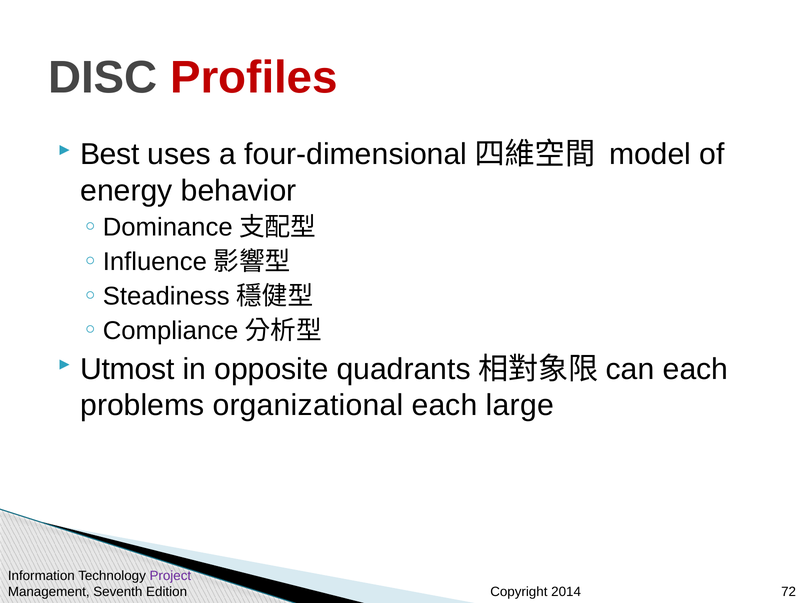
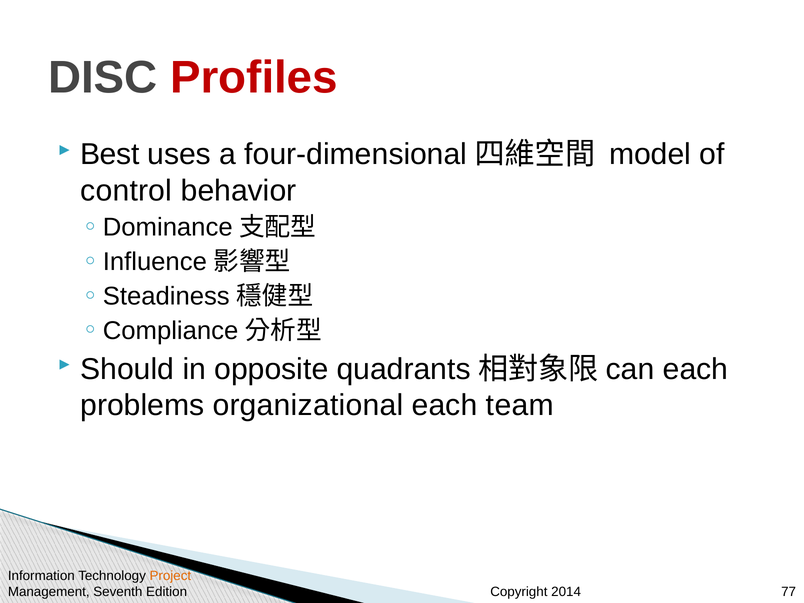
energy: energy -> control (126, 191)
Utmost: Utmost -> Should (127, 369)
large: large -> team (520, 405)
Project colour: purple -> orange (170, 576)
72: 72 -> 77 (789, 592)
